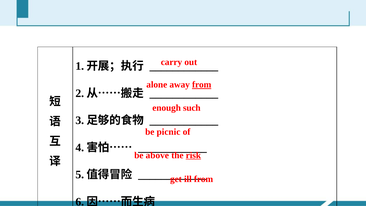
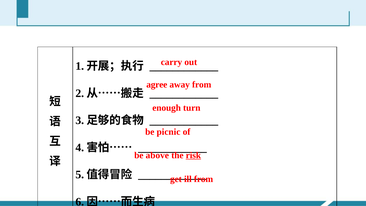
alone: alone -> agree (157, 85)
from underline: present -> none (202, 85)
such: such -> turn (192, 108)
